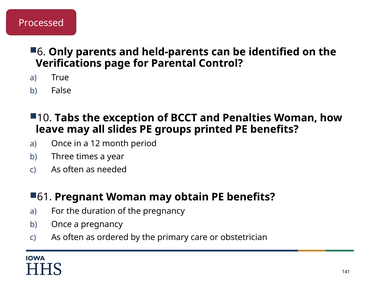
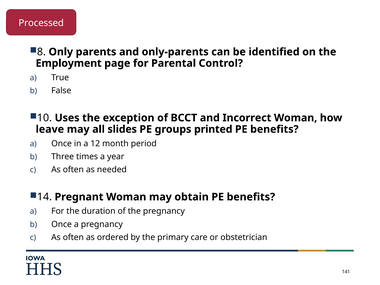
6: 6 -> 8 (41, 52)
held-parents: held-parents -> only-parents (175, 52)
Verifications: Verifications -> Employment (69, 63)
Tabs: Tabs -> Uses (67, 118)
Penalties: Penalties -> Incorrect (247, 118)
61: 61 -> 14 (44, 197)
